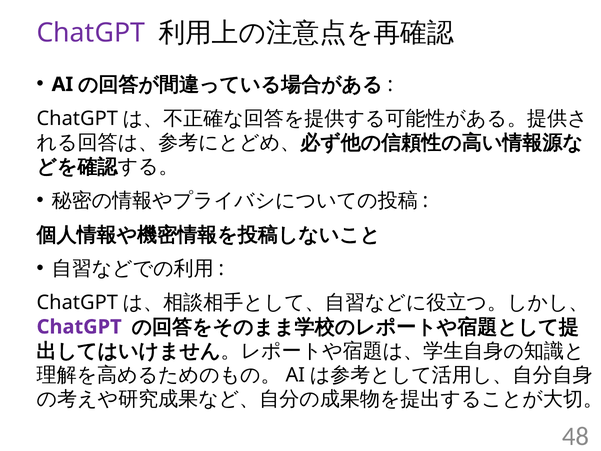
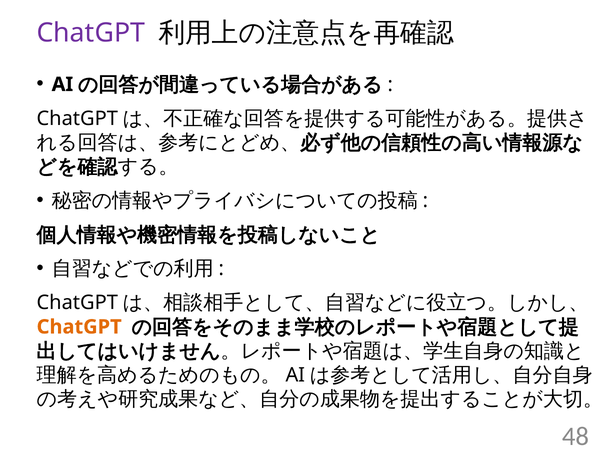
ChatGPT colour: purple -> orange (79, 327)
